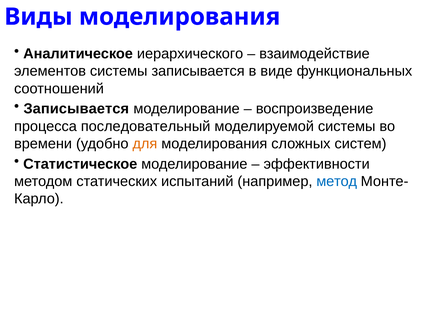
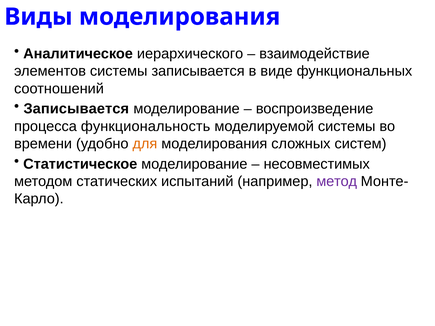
последовательный: последовательный -> функциональность (146, 126)
эффективности: эффективности -> несовместимых (317, 164)
метод colour: blue -> purple (337, 181)
